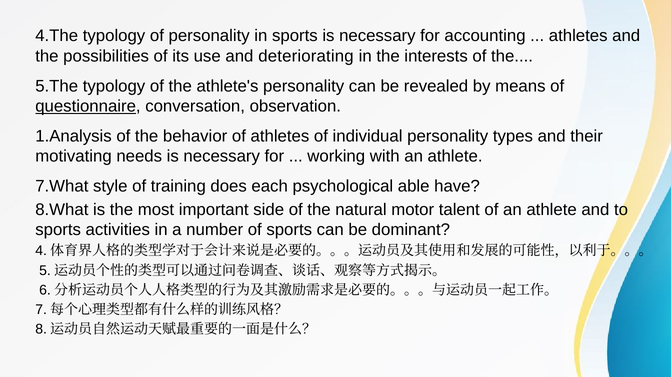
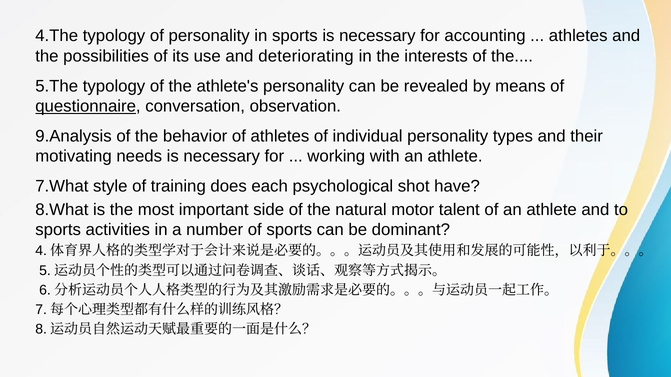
1.Analysis: 1.Analysis -> 9.Analysis (74, 136)
able: able -> shot (414, 186)
